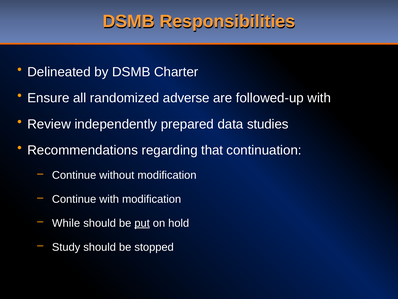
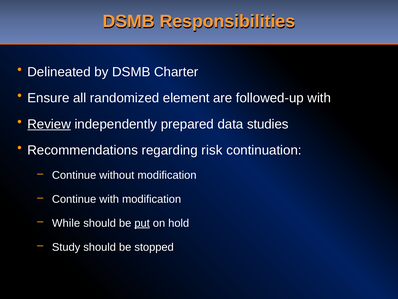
adverse: adverse -> element (186, 98)
Review underline: none -> present (49, 124)
that: that -> risk (212, 150)
